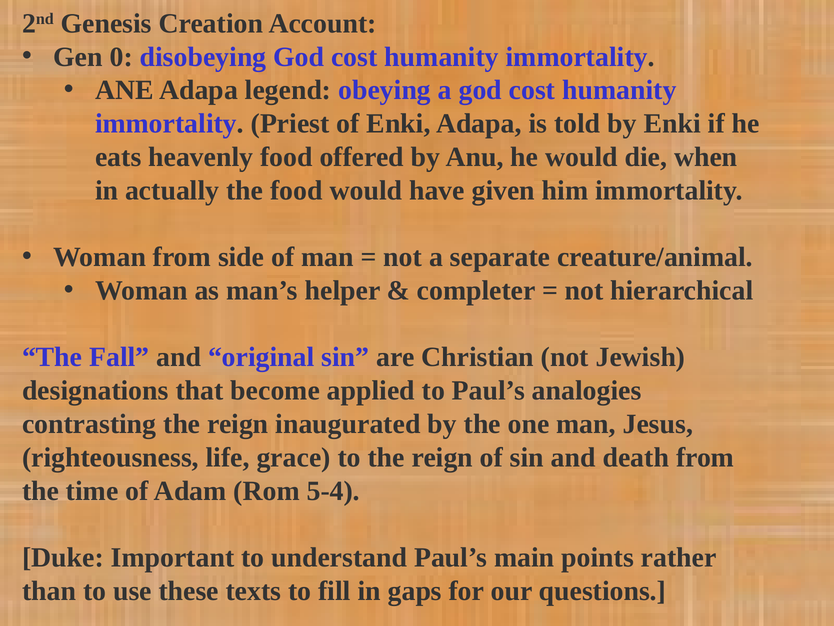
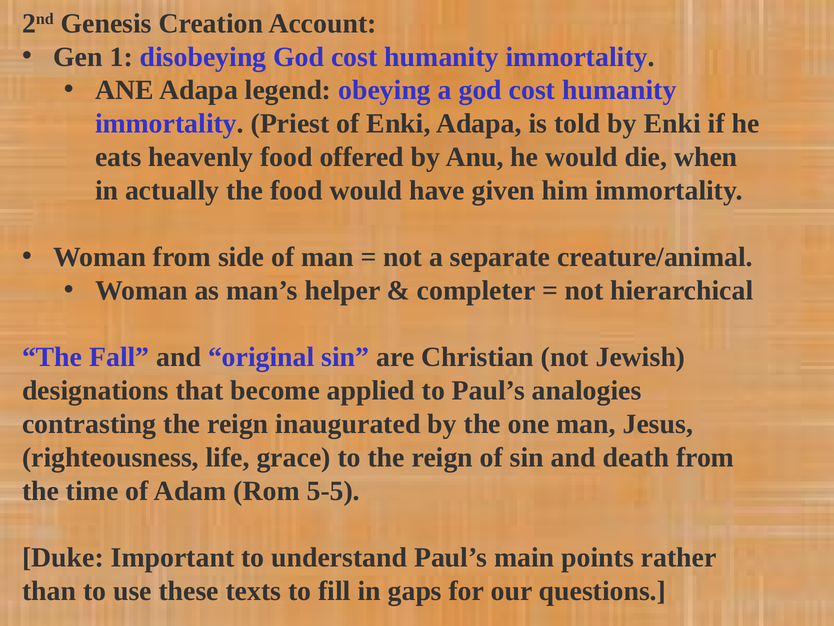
0: 0 -> 1 (121, 57)
5-4: 5-4 -> 5-5 (333, 490)
